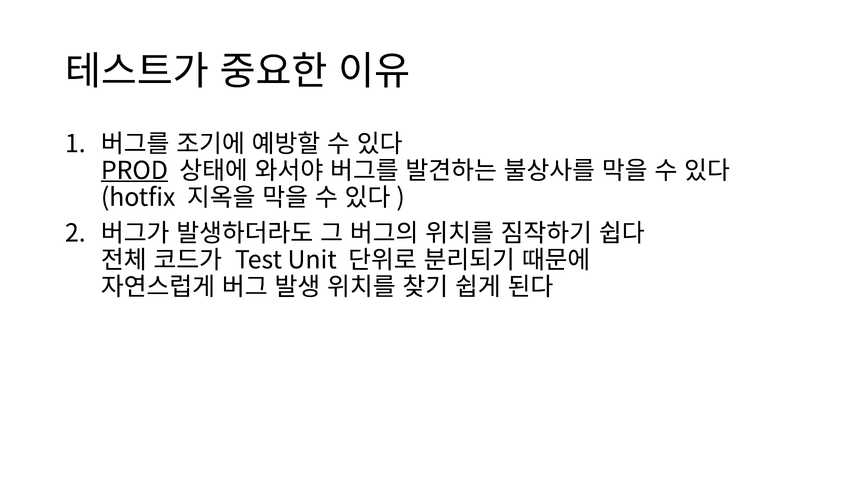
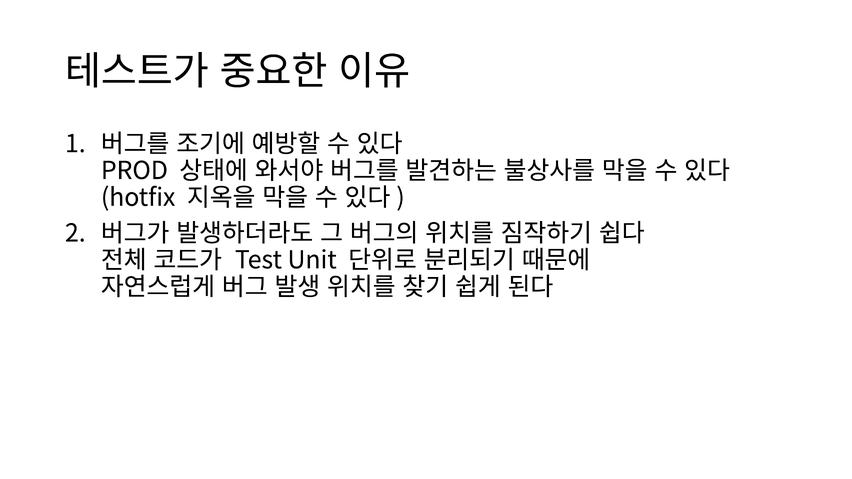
PROD underline: present -> none (134, 171)
